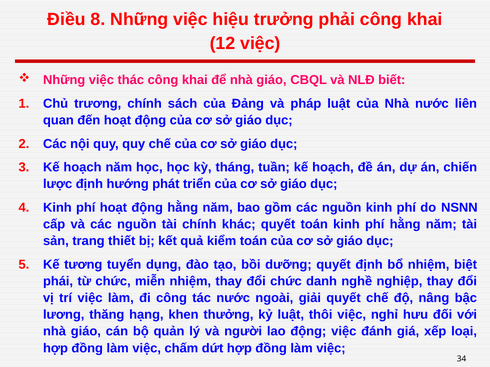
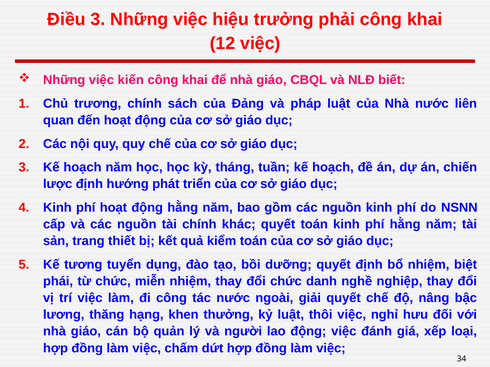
Điều 8: 8 -> 3 (98, 19)
thác: thác -> kiến (131, 80)
